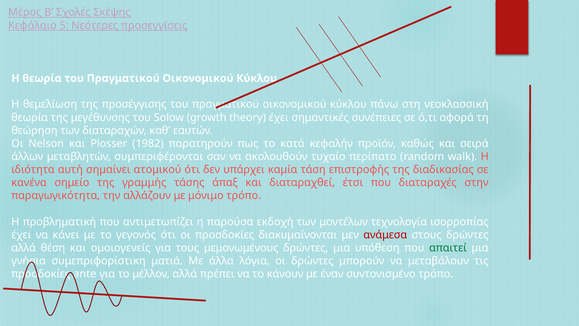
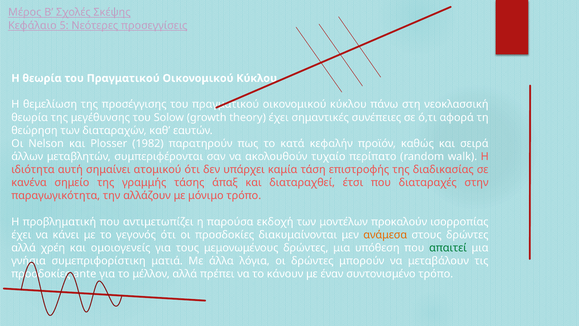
τεχνολογία: τεχνολογία -> προκαλούν (399, 222)
ανάμεσα colour: red -> orange (385, 235)
θέση: θέση -> χρέη (53, 248)
